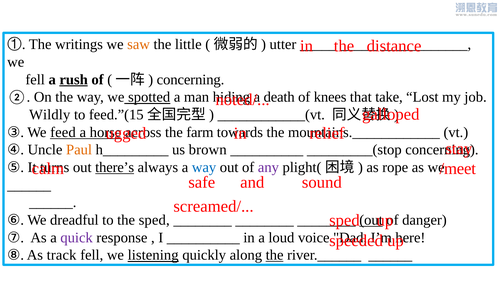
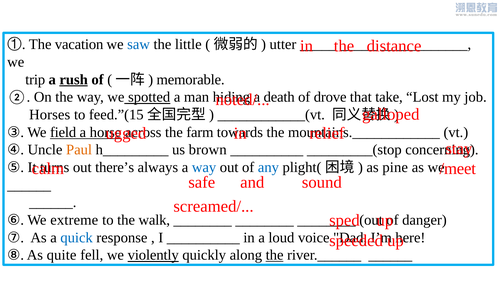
writings: writings -> vacation (79, 44)
saw colour: orange -> blue (139, 44)
fell: fell -> trip (35, 79)
concerning: concerning -> memorable (191, 79)
knees: knees -> drove (330, 97)
Wildly: Wildly -> Horses (50, 115)
feed: feed -> field (63, 132)
there’s underline: present -> none (115, 167)
any colour: purple -> blue (268, 167)
rope: rope -> pine (395, 167)
dreadful: dreadful -> extreme (74, 220)
the sped: sped -> walk (154, 220)
out underline: present -> none (371, 220)
quick colour: purple -> blue (77, 237)
track: track -> quite (62, 255)
listening: listening -> violently (153, 255)
